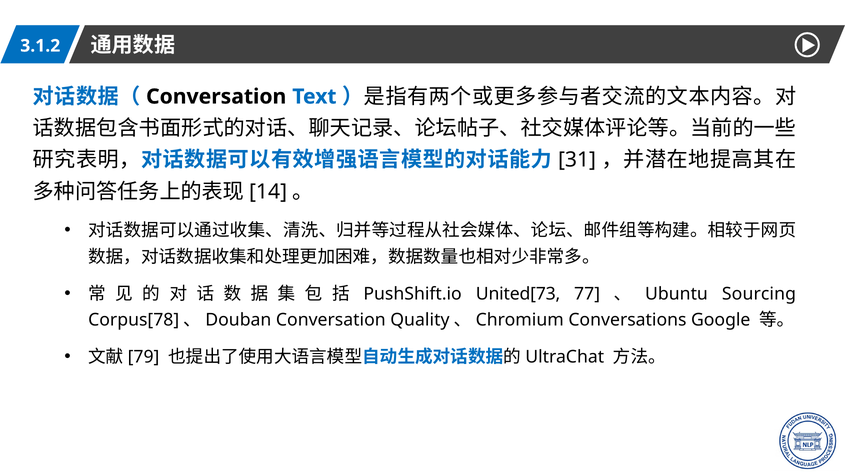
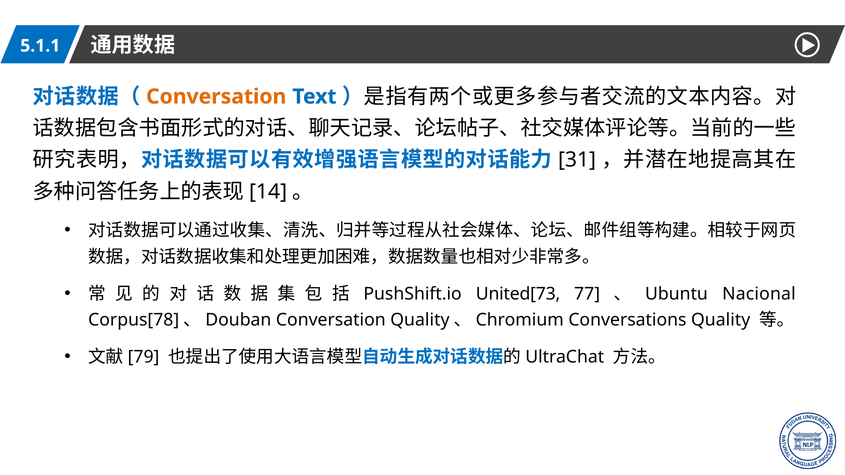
3.1.2: 3.1.2 -> 5.1.1 (40, 46)
Conversation colour: black -> orange (216, 97)
Sourcing: Sourcing -> Nacional (759, 294)
Conversations Google: Google -> Quality (721, 320)
